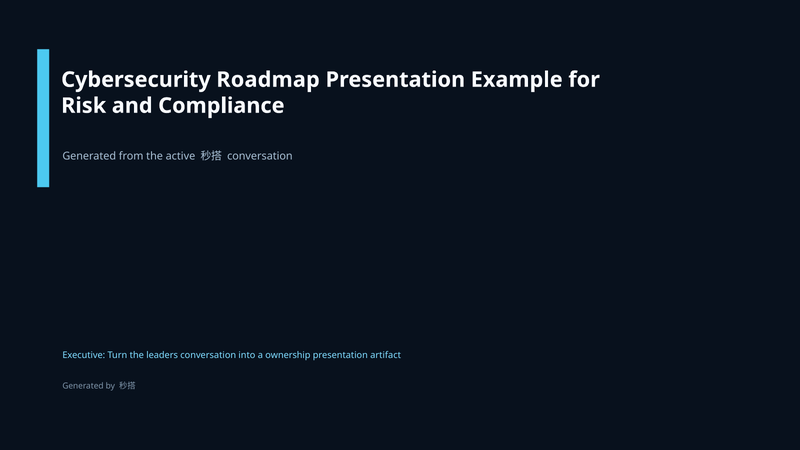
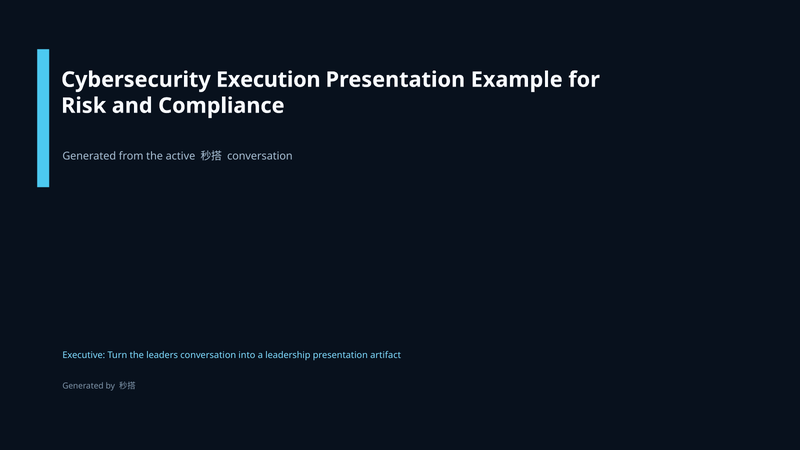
Roadmap: Roadmap -> Execution (268, 80)
ownership: ownership -> leadership (288, 355)
